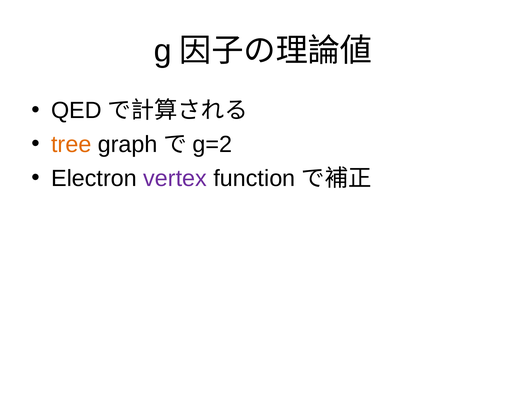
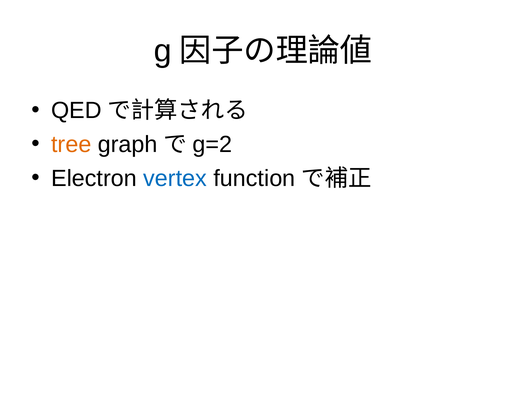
vertex colour: purple -> blue (175, 178)
